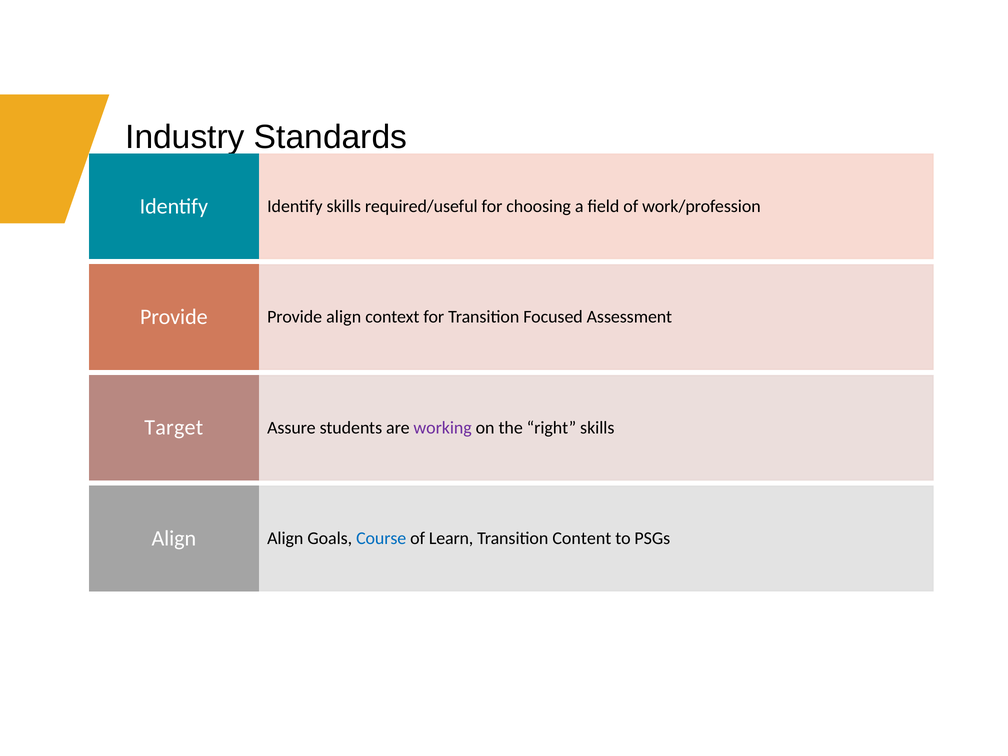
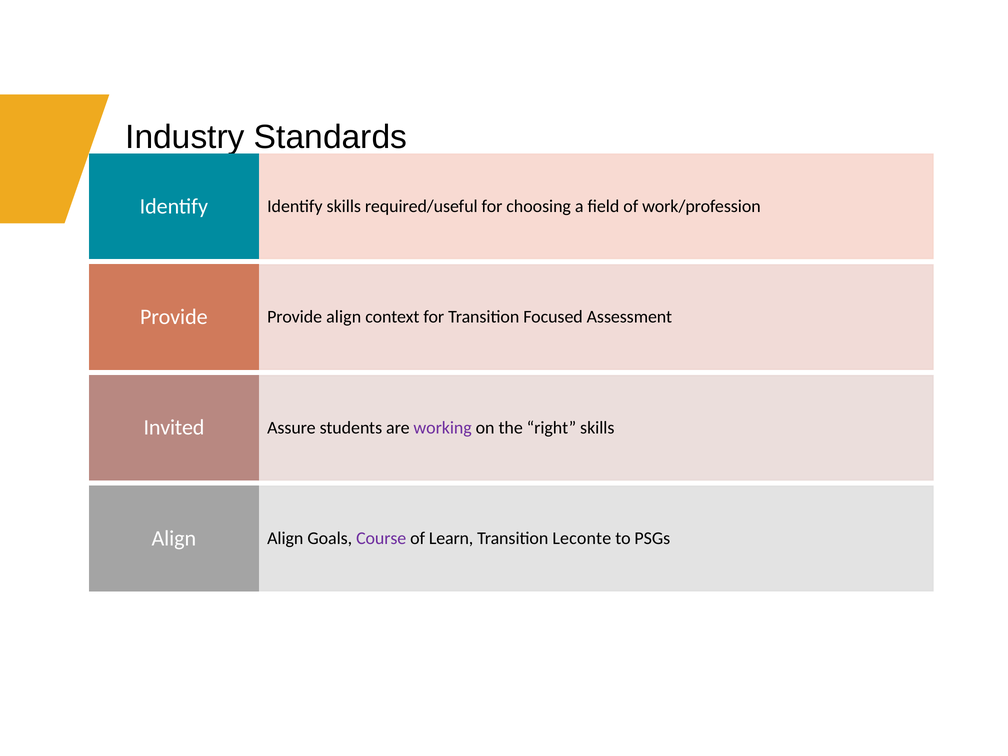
Target: Target -> Invited (174, 428)
Course colour: blue -> purple (381, 538)
Content: Content -> Leconte (582, 538)
